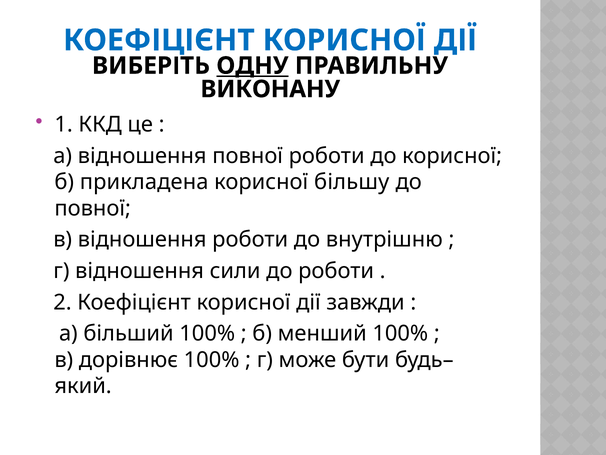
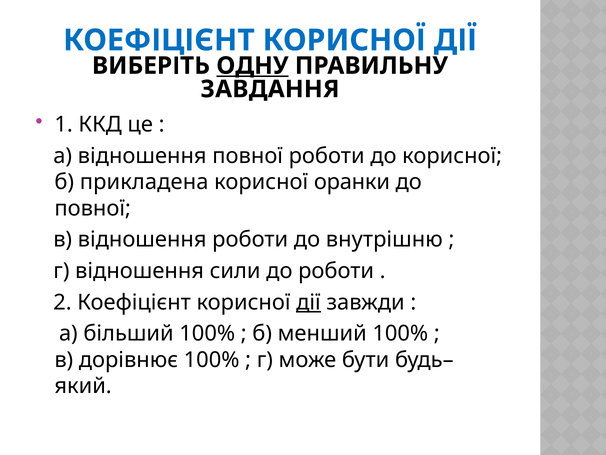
ВИКОНАНУ: ВИКОНАНУ -> ЗАВДАННЯ (270, 89)
більшу: більшу -> оранки (352, 182)
дії underline: none -> present (308, 302)
